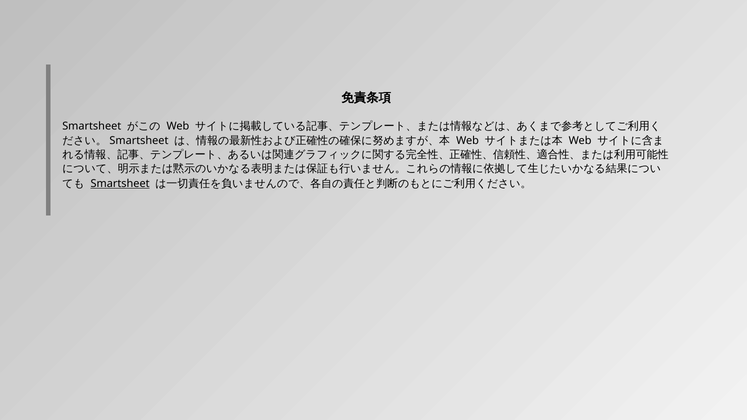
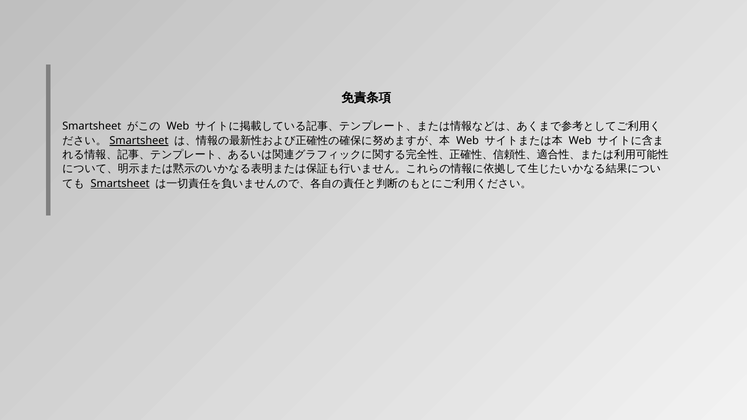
Smartsheet underline: none -> present (139, 141)
